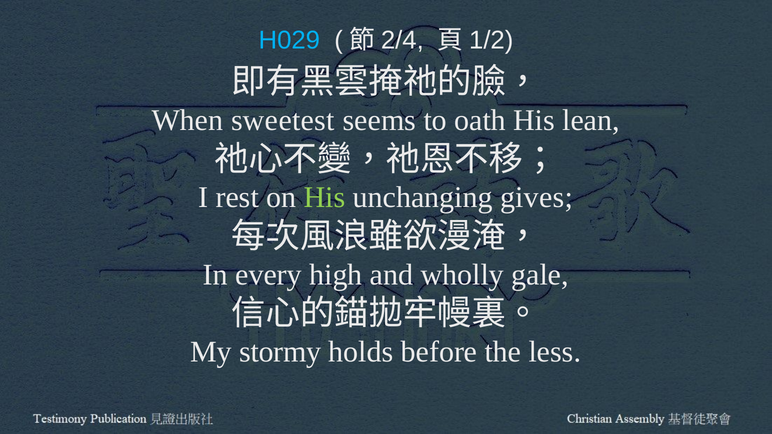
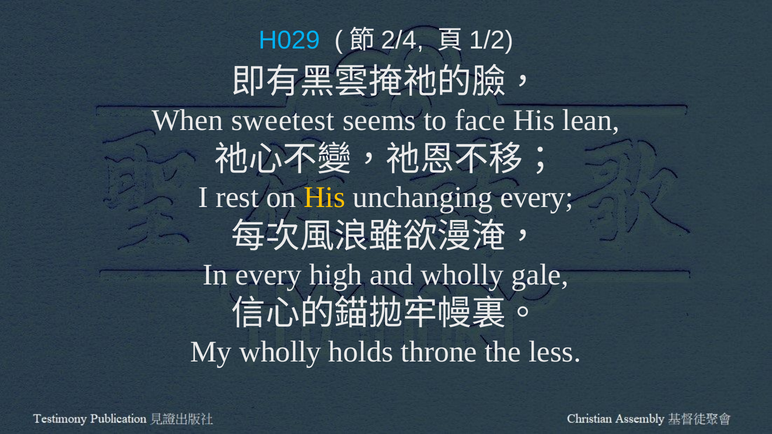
oath: oath -> face (480, 120)
His colour: light green -> yellow (325, 198)
unchanging gives: gives -> every (537, 198)
My stormy: stormy -> wholly (280, 352)
before: before -> throne (439, 352)
